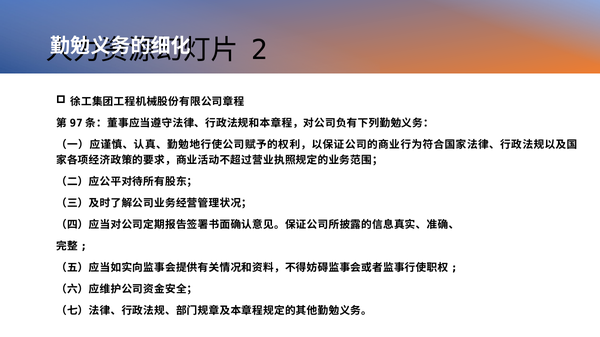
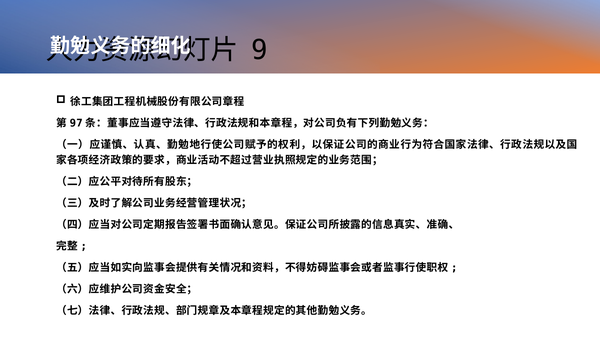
2: 2 -> 9 (259, 50)
